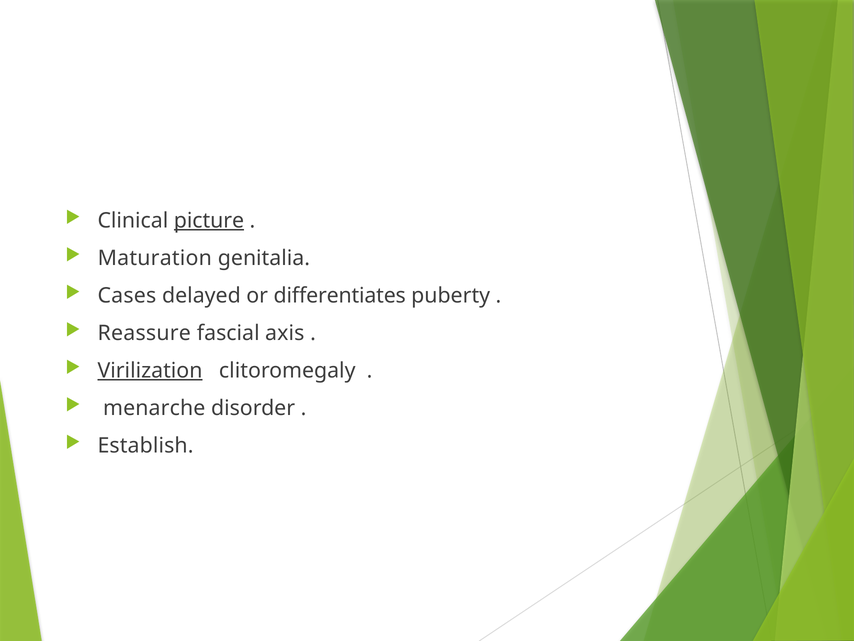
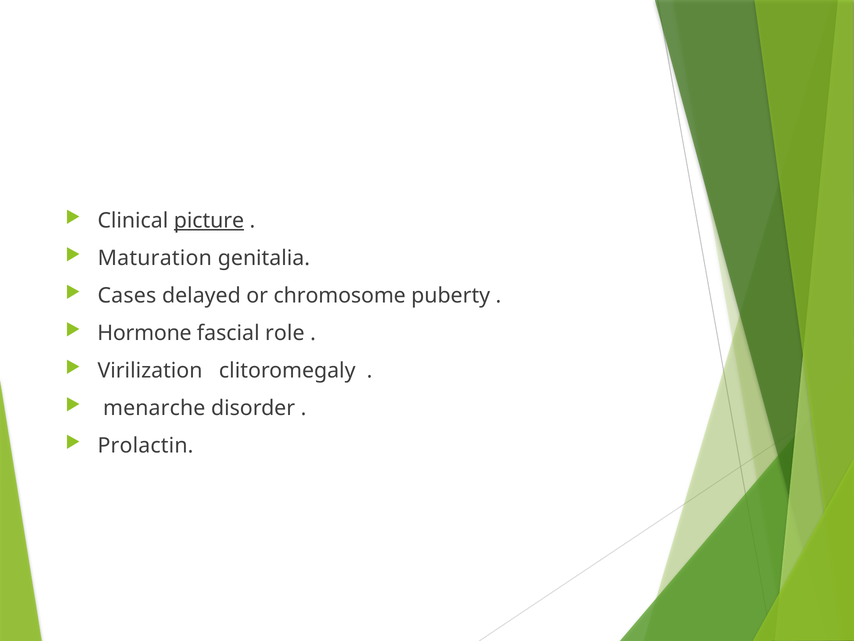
differentiates: differentiates -> chromosome (340, 295)
Reassure: Reassure -> Hormone (144, 333)
axis: axis -> role (285, 333)
Virilization underline: present -> none (150, 370)
Establish: Establish -> Prolactin (145, 445)
